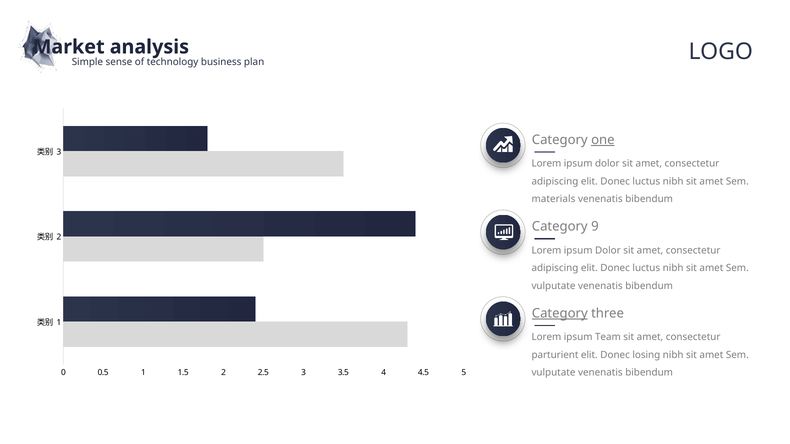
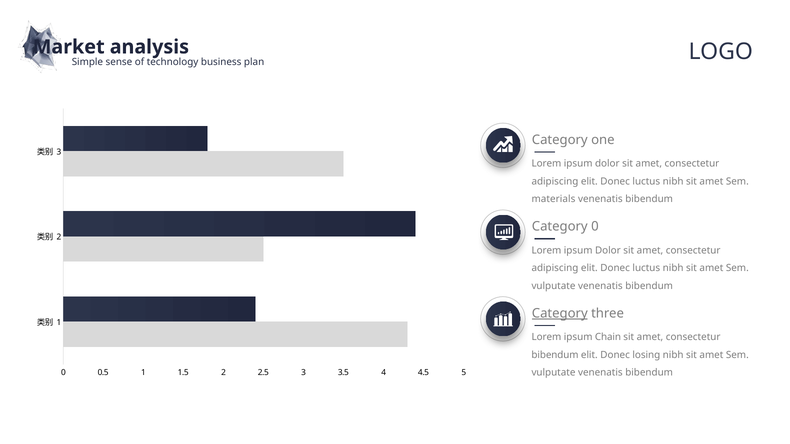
one underline: present -> none (603, 140)
Category 9: 9 -> 0 (595, 227)
Team: Team -> Chain (608, 337)
parturient: parturient -> bibendum (555, 355)
